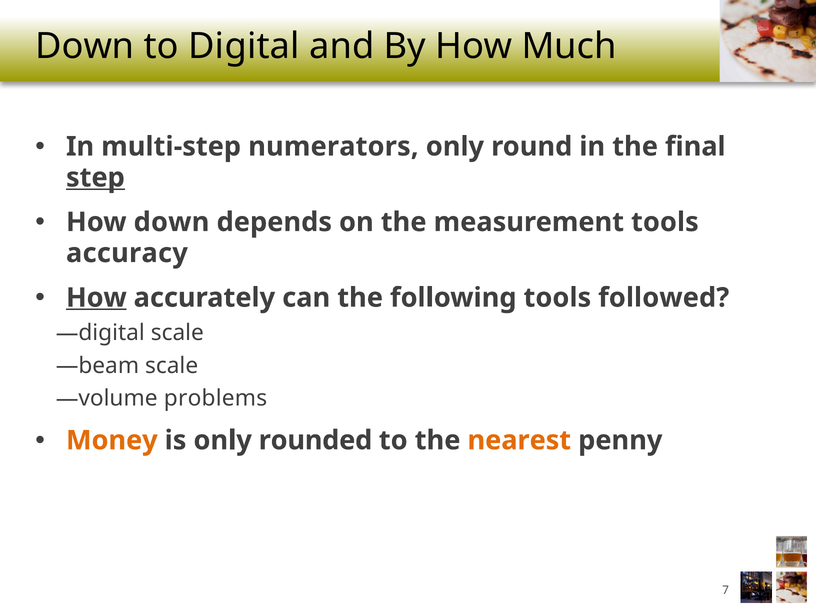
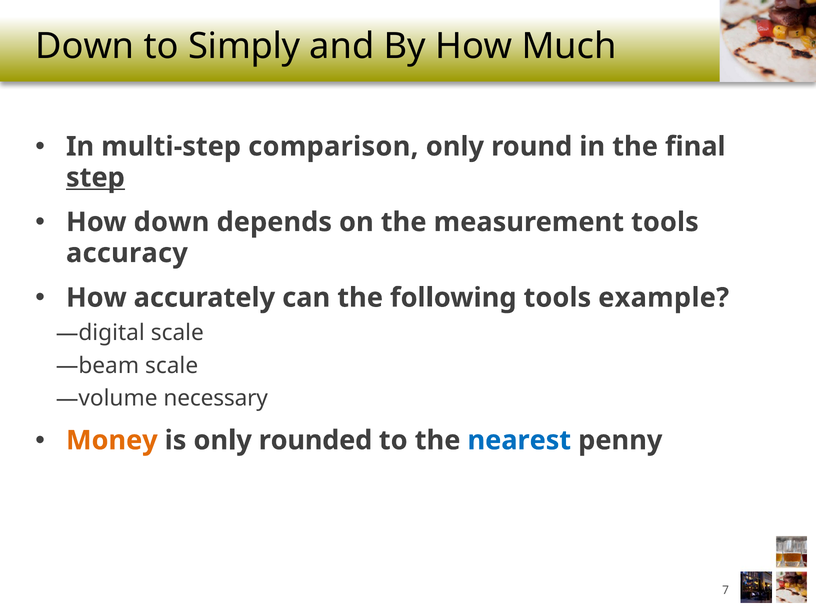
Digital: Digital -> Simply (244, 46)
numerators: numerators -> comparison (333, 147)
How underline: present -> none (96, 298)
followed: followed -> example (664, 298)
problems: problems -> necessary (216, 398)
nearest colour: orange -> blue (519, 440)
